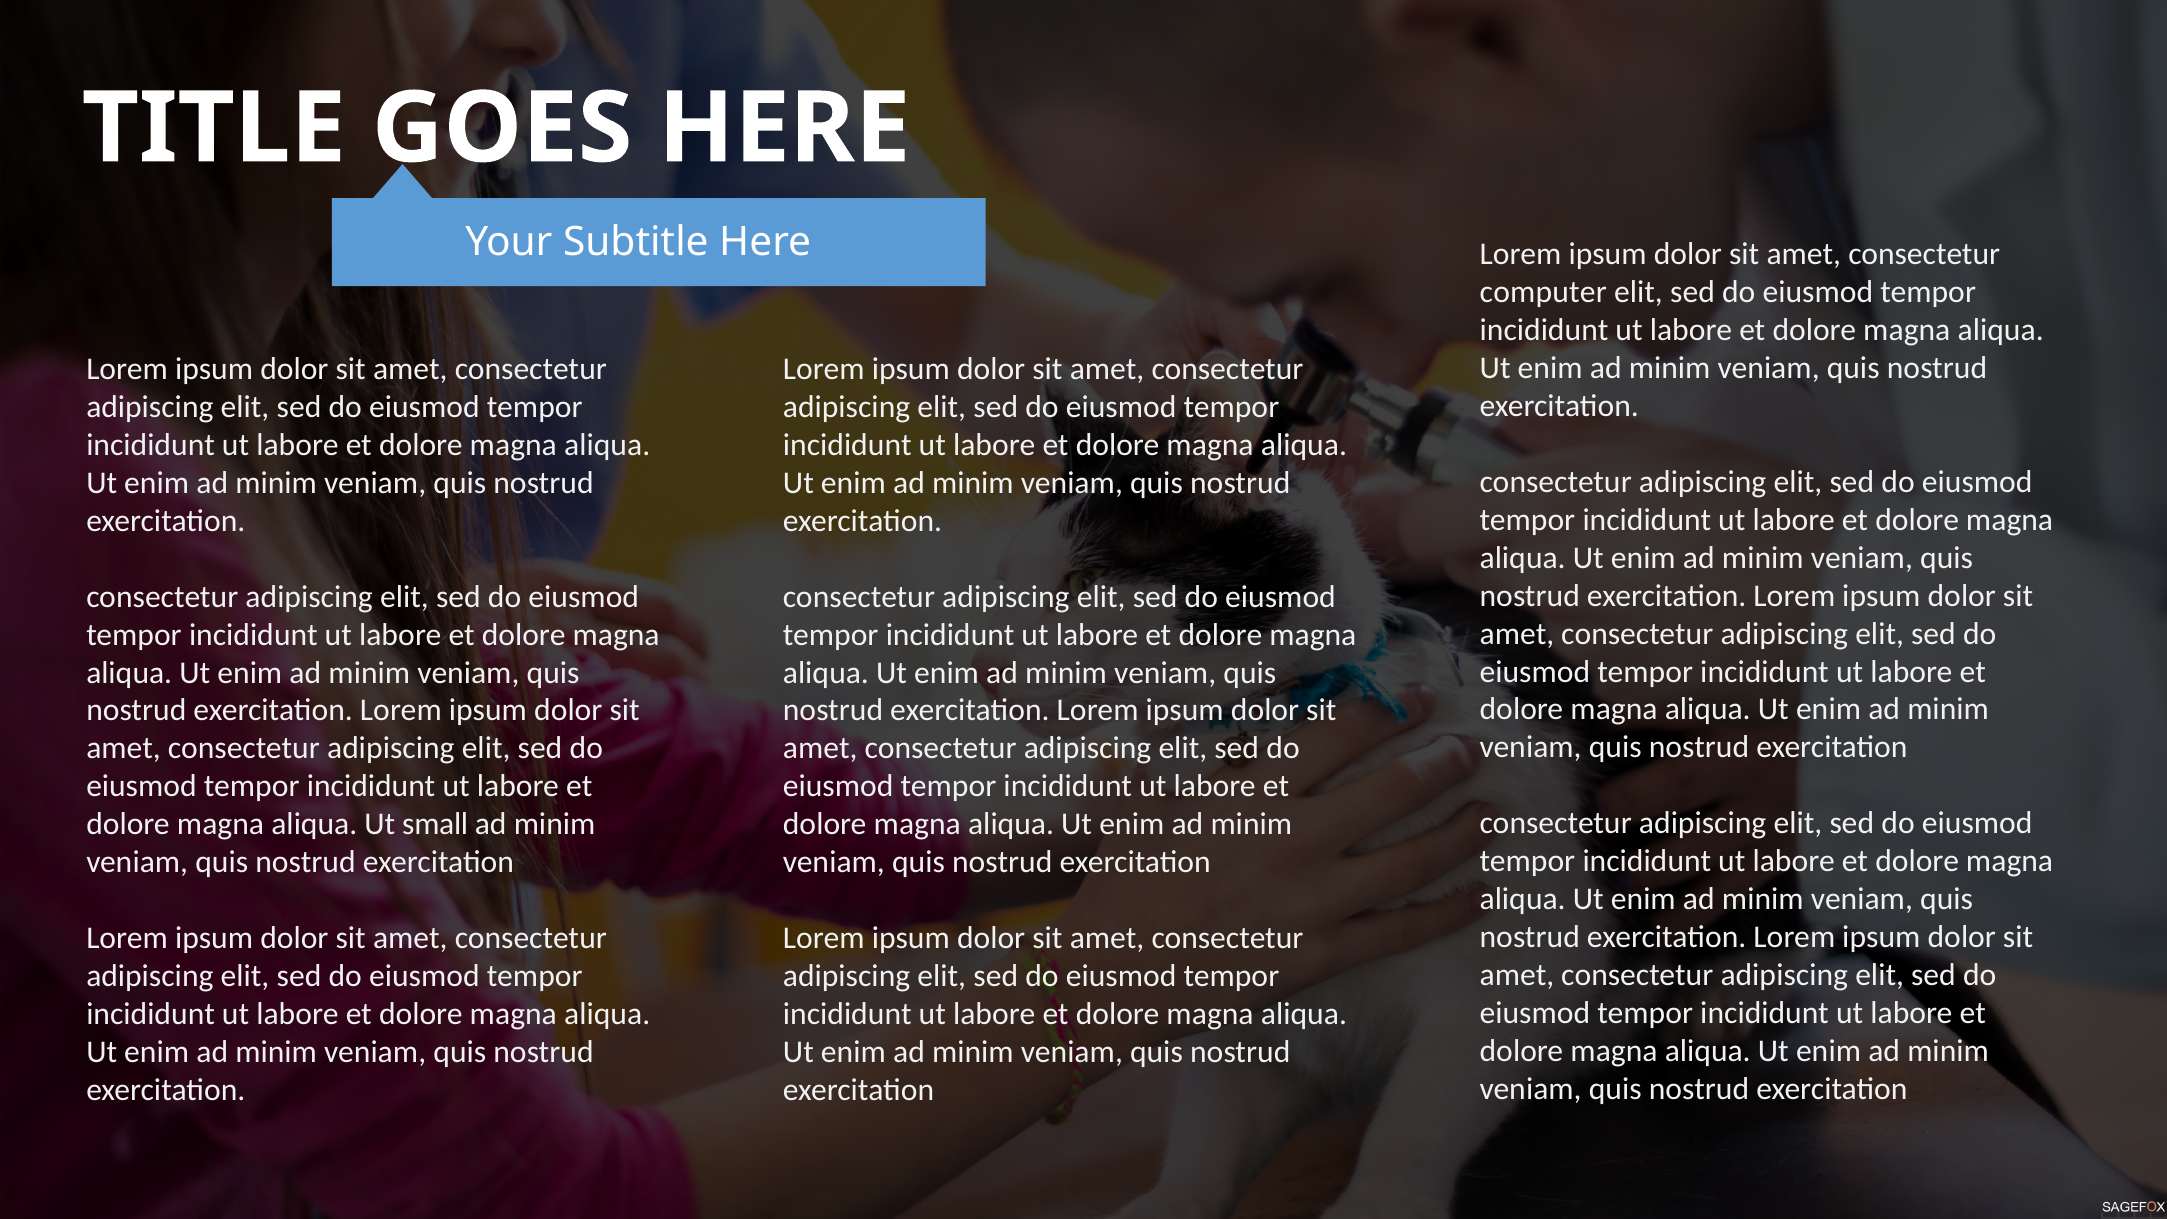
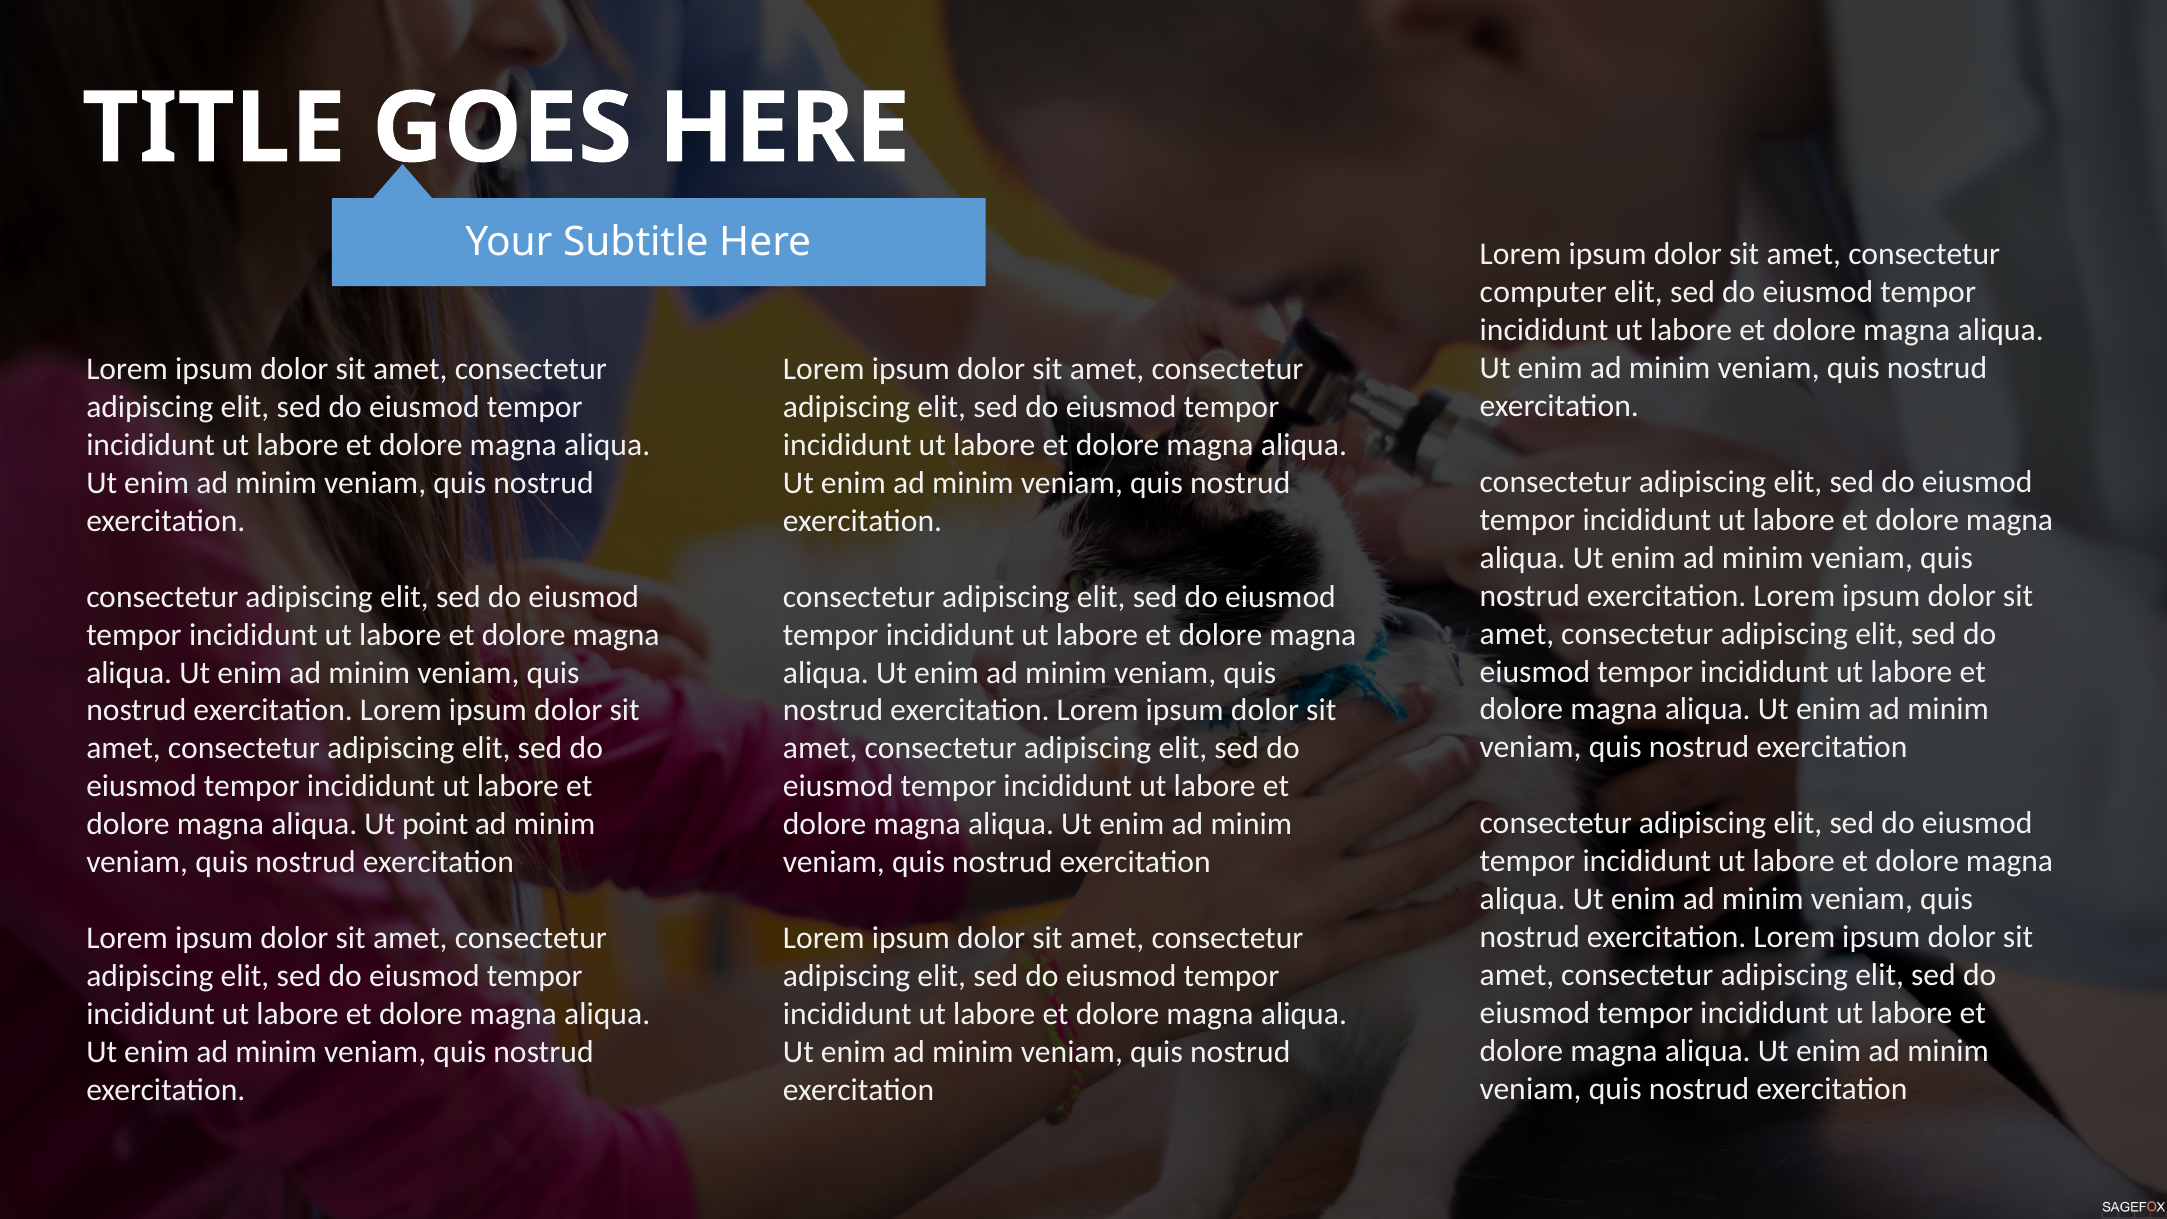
small: small -> point (435, 824)
